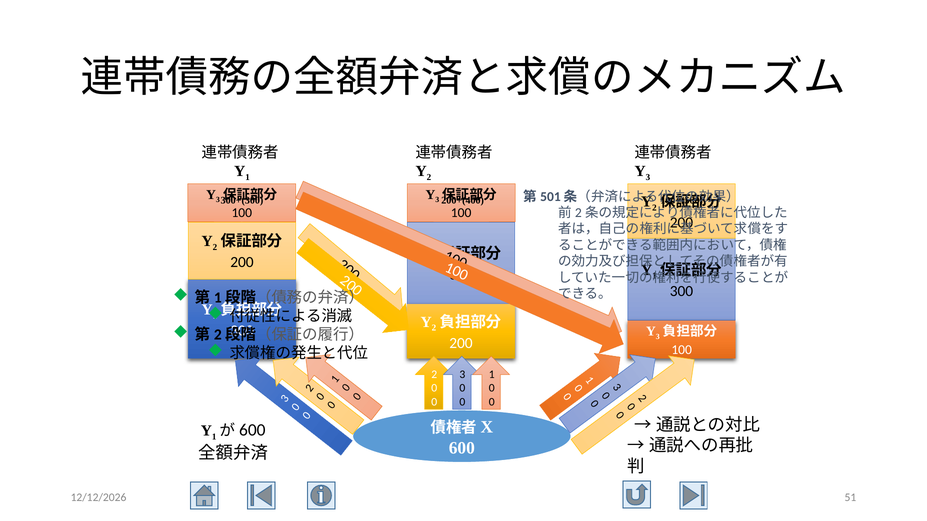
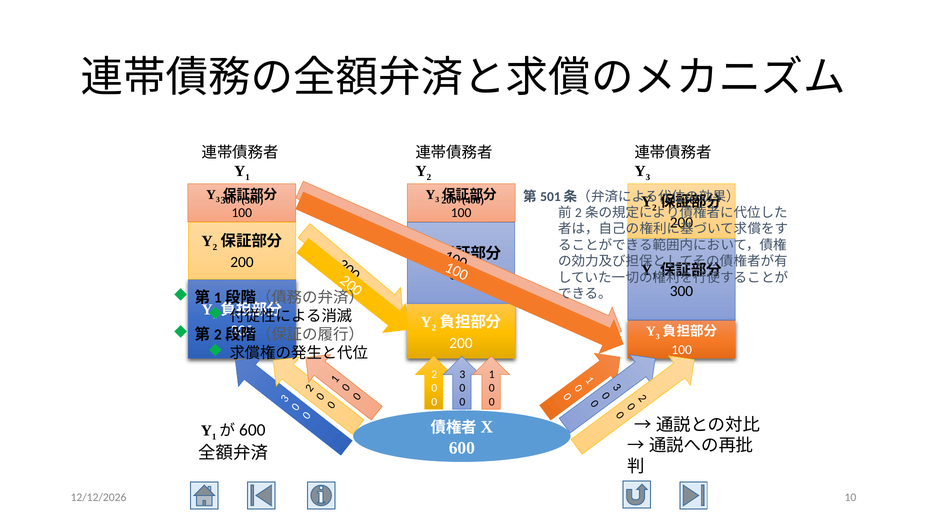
51: 51 -> 10 (850, 498)
